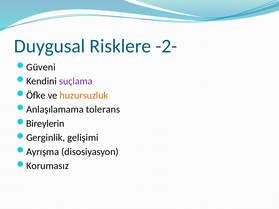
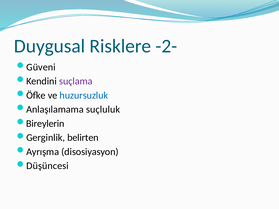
huzursuzluk colour: orange -> blue (84, 95)
tolerans: tolerans -> suçluluk (103, 110)
gelişimi: gelişimi -> belirten (83, 138)
Korumasız: Korumasız -> Düşüncesi (48, 166)
